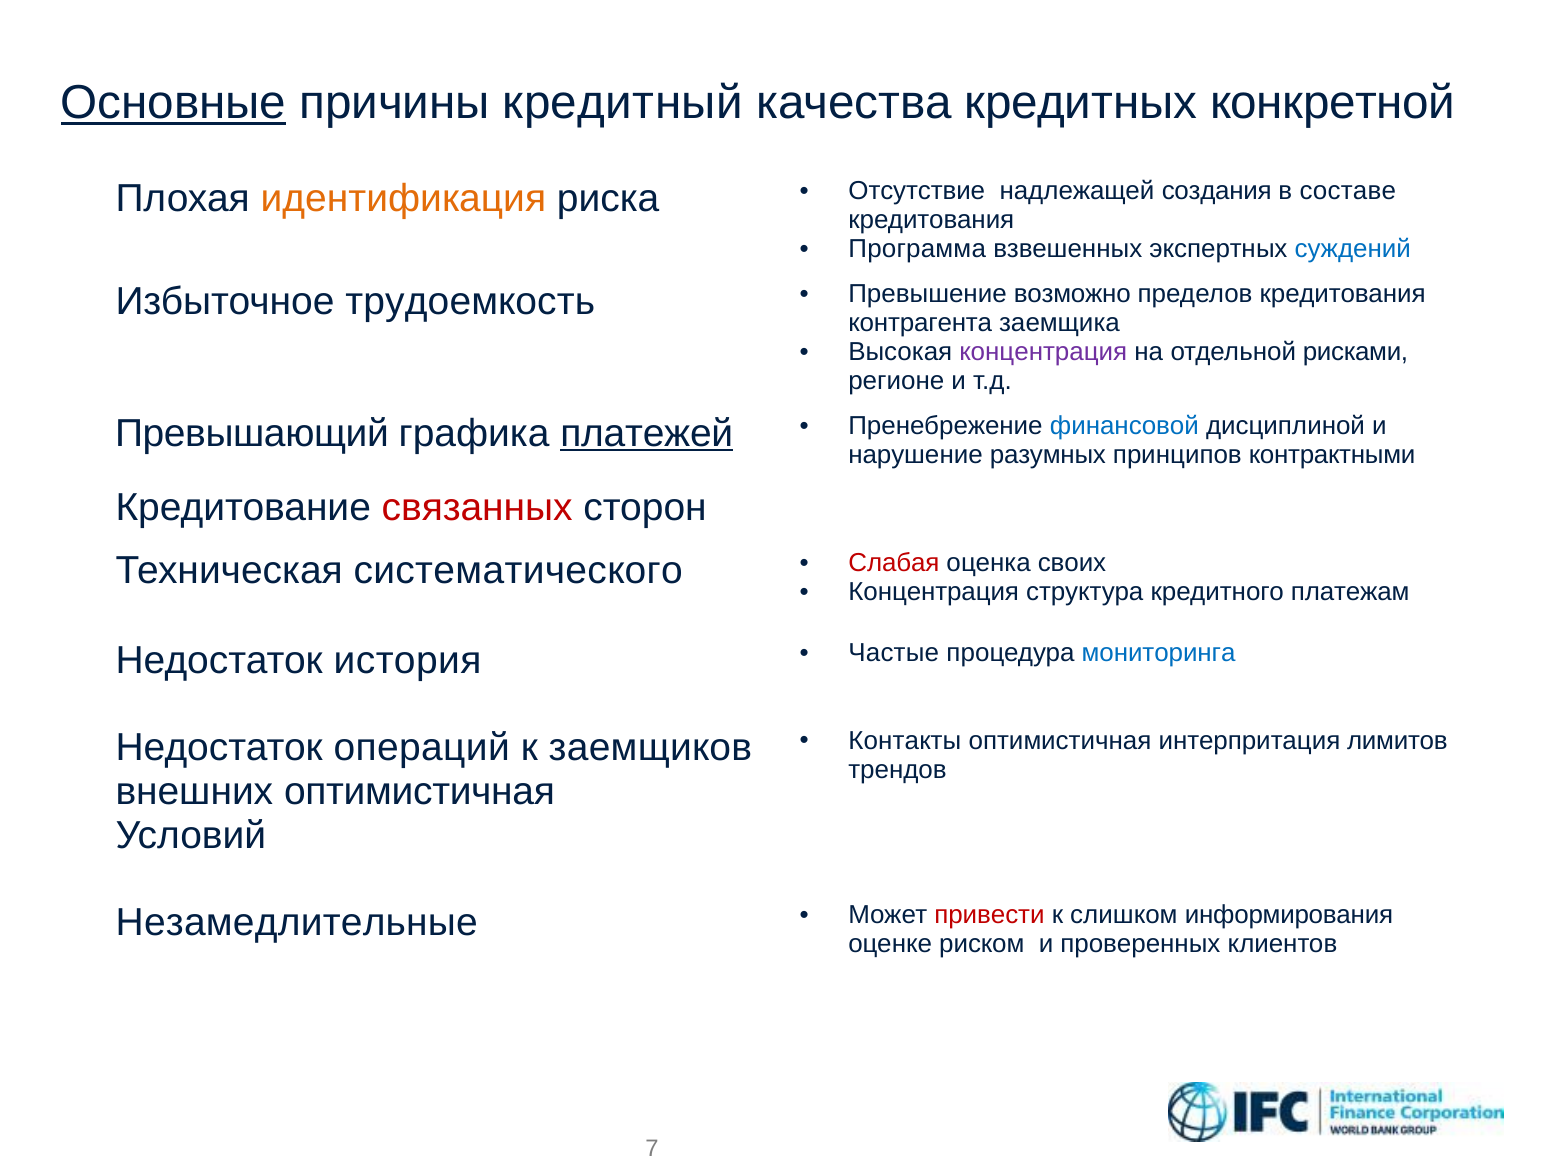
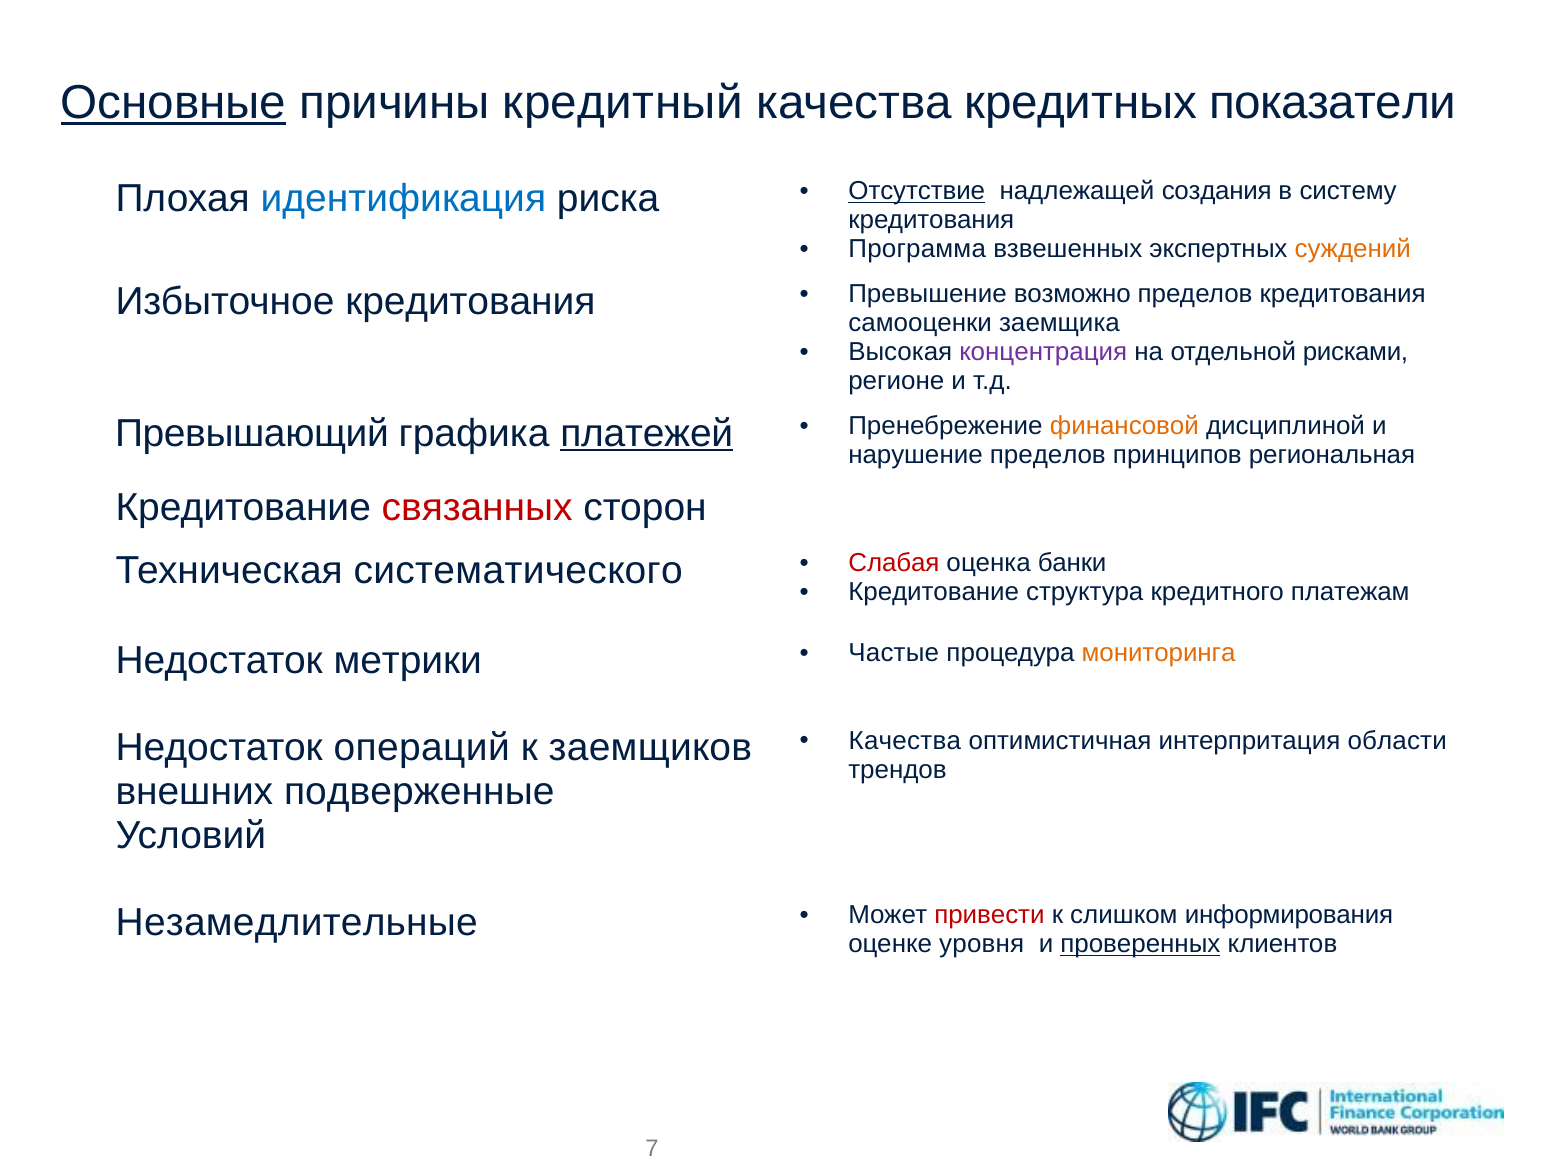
конкретной: конкретной -> показатели (1333, 103)
идентификация colour: orange -> blue (403, 199)
Отсутствие underline: none -> present (917, 191)
составе: составе -> систему (1348, 191)
суждений colour: blue -> orange (1353, 249)
Избыточное трудоемкость: трудоемкость -> кредитования (470, 302)
контрагента: контрагента -> самооценки (920, 323)
финансовой colour: blue -> orange (1124, 426)
нарушение разумных: разумных -> пределов (1048, 455)
контрактными: контрактными -> региональная (1332, 455)
своих: своих -> банки (1072, 563)
Концентрация: Концентрация -> Кредитование (934, 592)
мониторинга colour: blue -> orange (1159, 653)
история: история -> метрики (408, 661)
Контакты: Контакты -> Качества (905, 741)
лимитов: лимитов -> области (1397, 741)
внешних оптимистичная: оптимистичная -> подверженные (419, 792)
риском: риском -> уровня (982, 944)
проверенных underline: none -> present (1140, 944)
